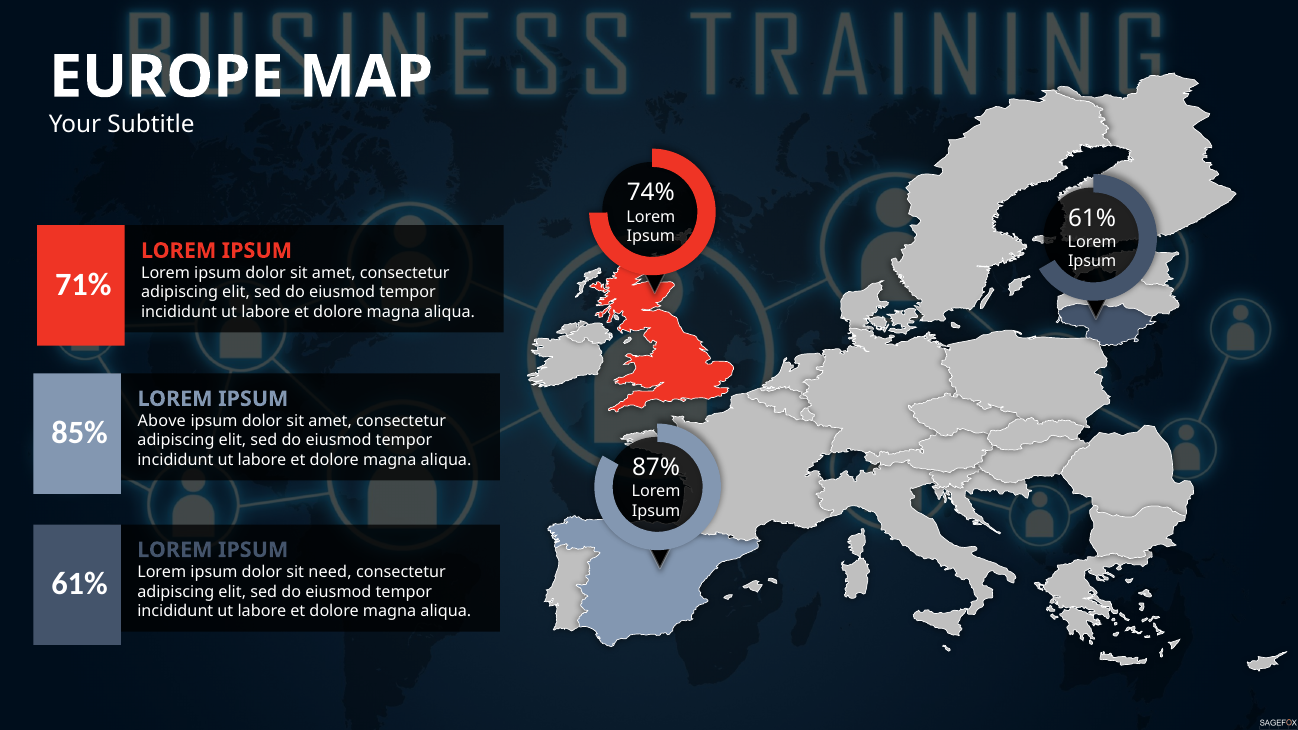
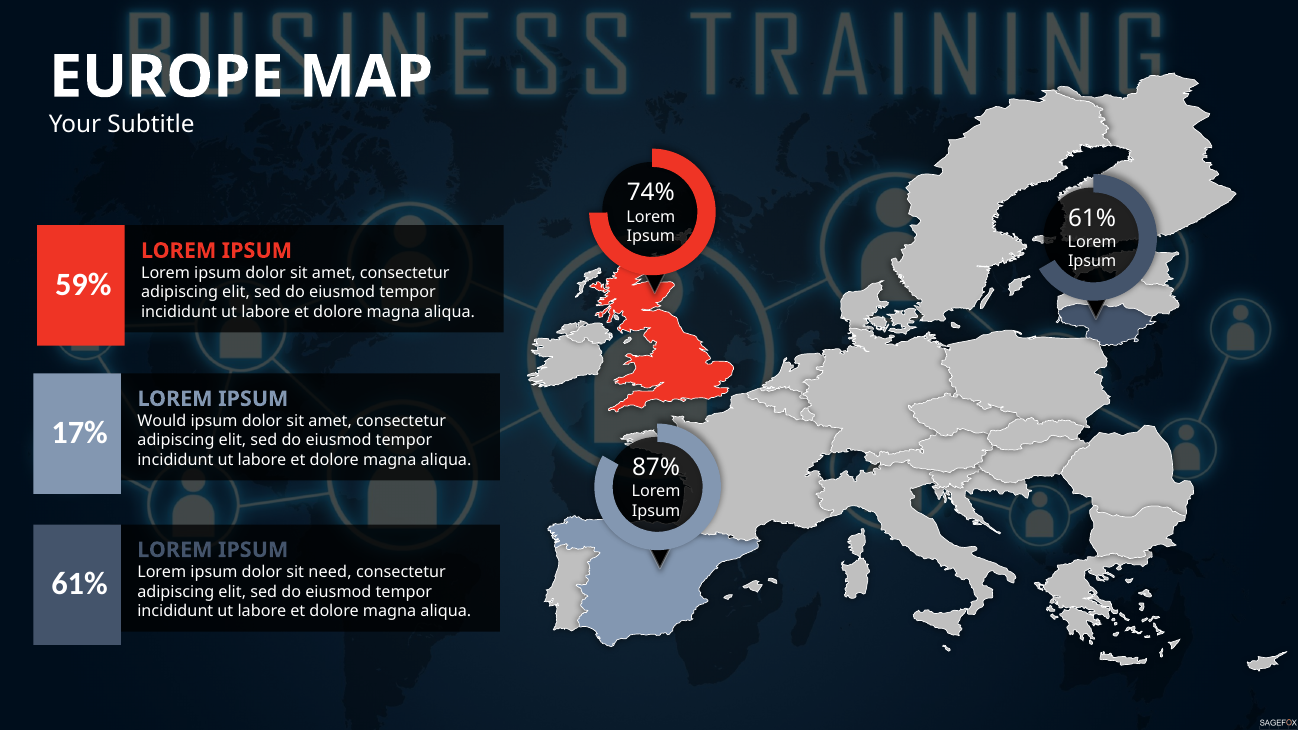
71%: 71% -> 59% (83, 284)
Above: Above -> Would (162, 421)
85%: 85% -> 17% (80, 433)
